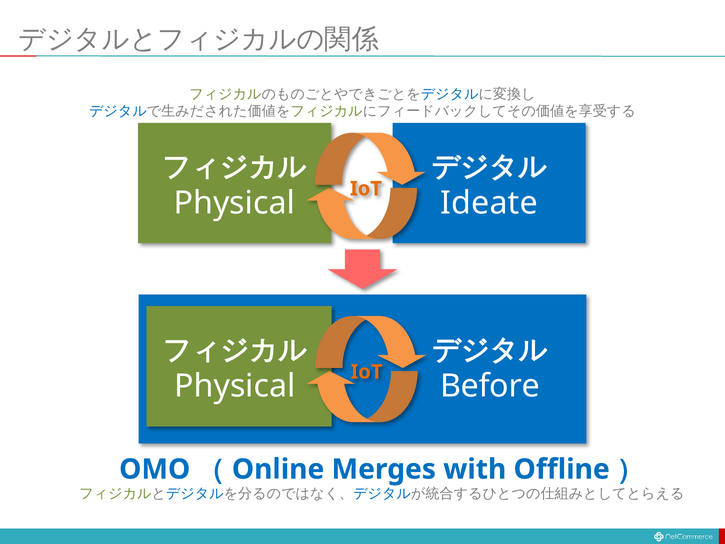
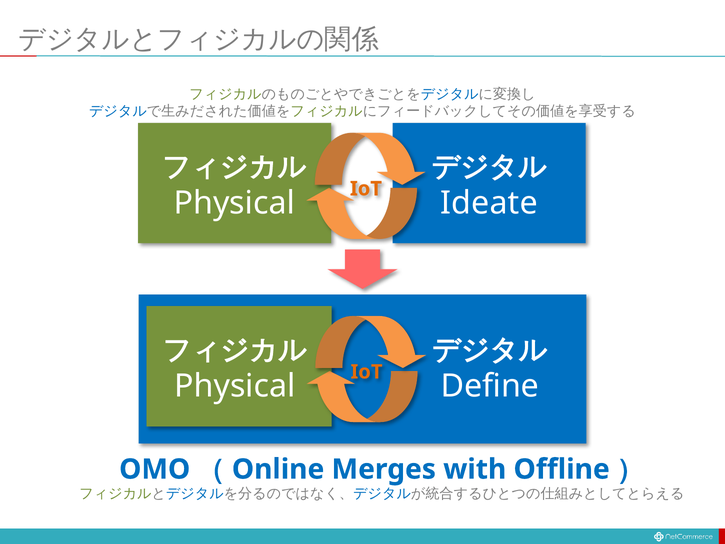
Before: Before -> Define (490, 386)
